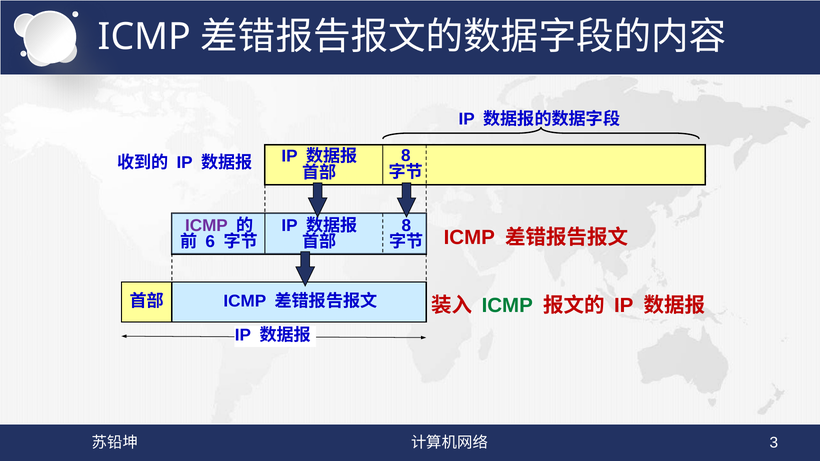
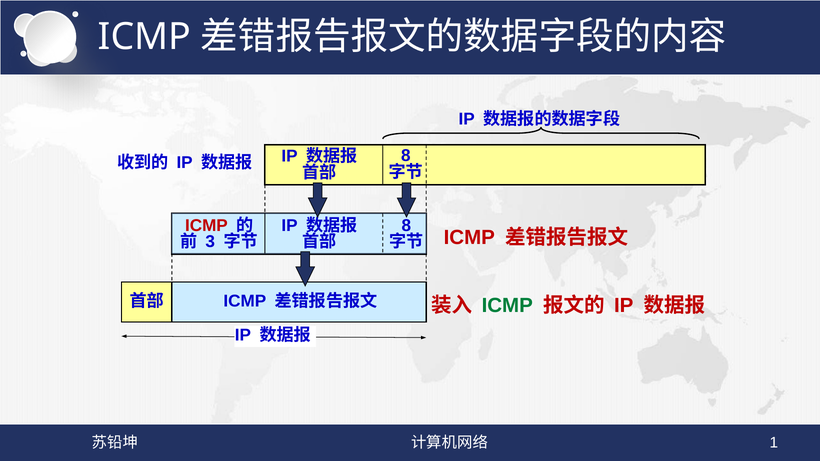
ICMP colour: purple -> red (206, 225)
6: 6 -> 3 (210, 242)
3: 3 -> 1 (774, 443)
